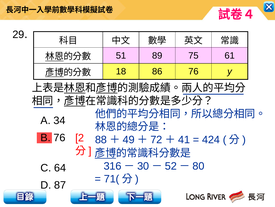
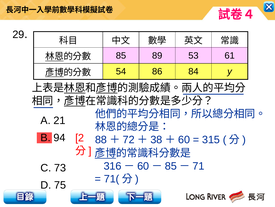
51: 51 -> 85 (121, 55)
75: 75 -> 53 (193, 55)
18: 18 -> 54 (121, 71)
86 76: 76 -> 84 (193, 71)
34: 34 -> 21 (60, 120)
B 76: 76 -> 94 (60, 137)
49: 49 -> 72 (129, 139)
72: 72 -> 38 (156, 139)
41: 41 -> 60 (184, 139)
424: 424 -> 315 (211, 139)
30: 30 -> 60 (143, 165)
52: 52 -> 85 (171, 165)
80: 80 -> 71 (199, 165)
64: 64 -> 73 (60, 167)
87: 87 -> 75 (60, 184)
